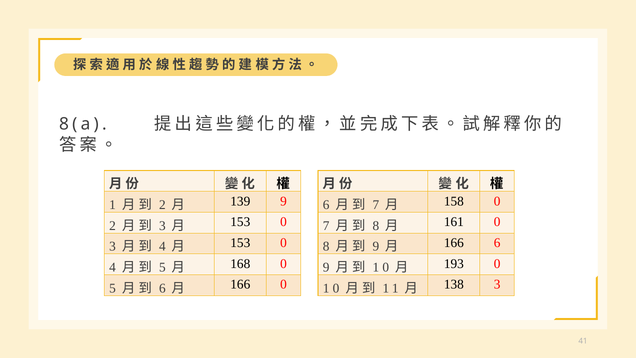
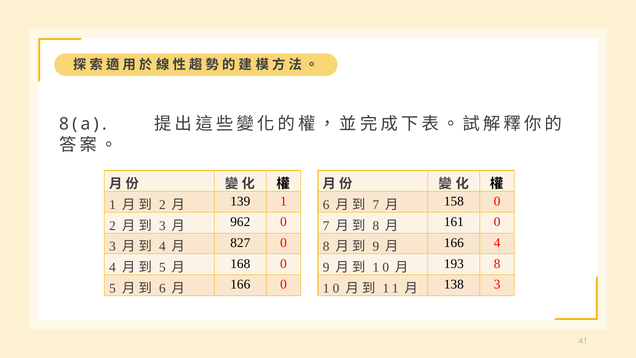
139 9: 9 -> 1 (284, 201)
153: 153 -> 962 (240, 222)
153: 153 -> 827 (240, 243)
166 6: 6 -> 4 (497, 243)
193 0: 0 -> 8 (497, 264)
